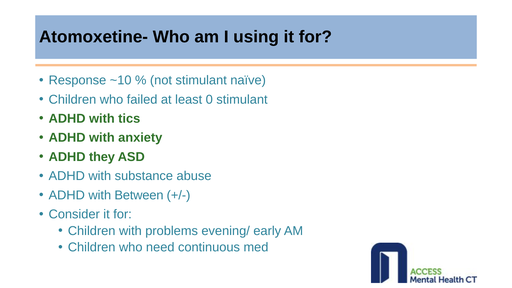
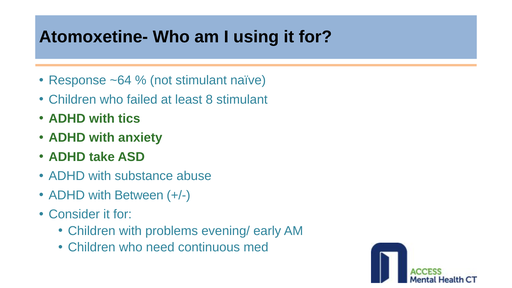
~10: ~10 -> ~64 (121, 80)
0: 0 -> 8 (209, 99)
they: they -> take (102, 157)
